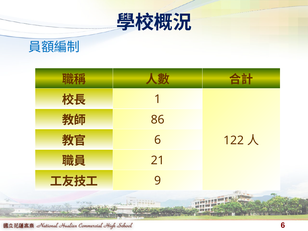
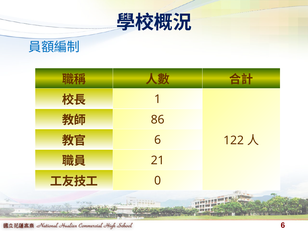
9: 9 -> 0 (158, 181)
